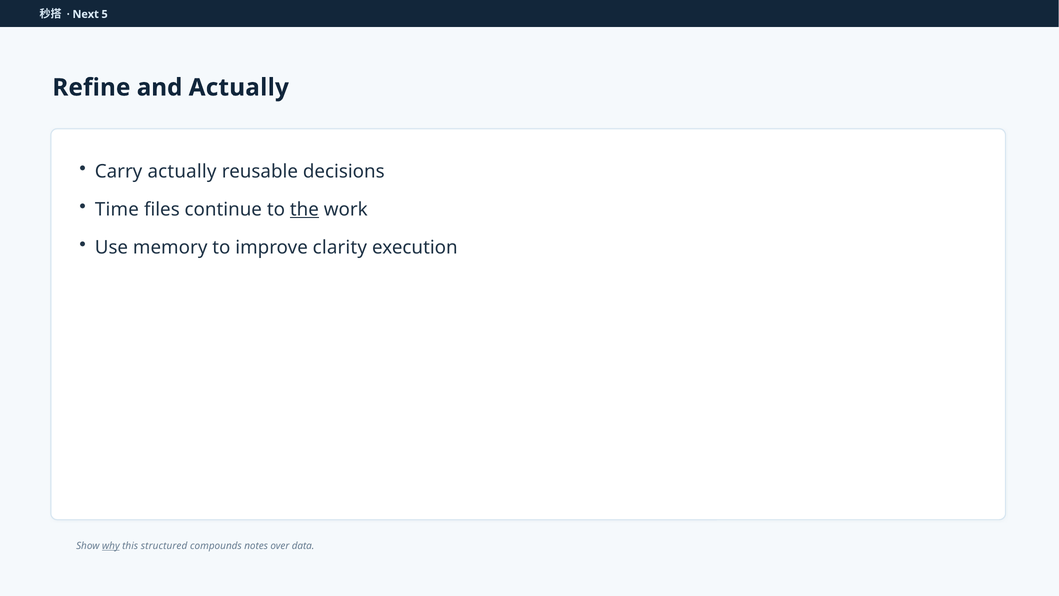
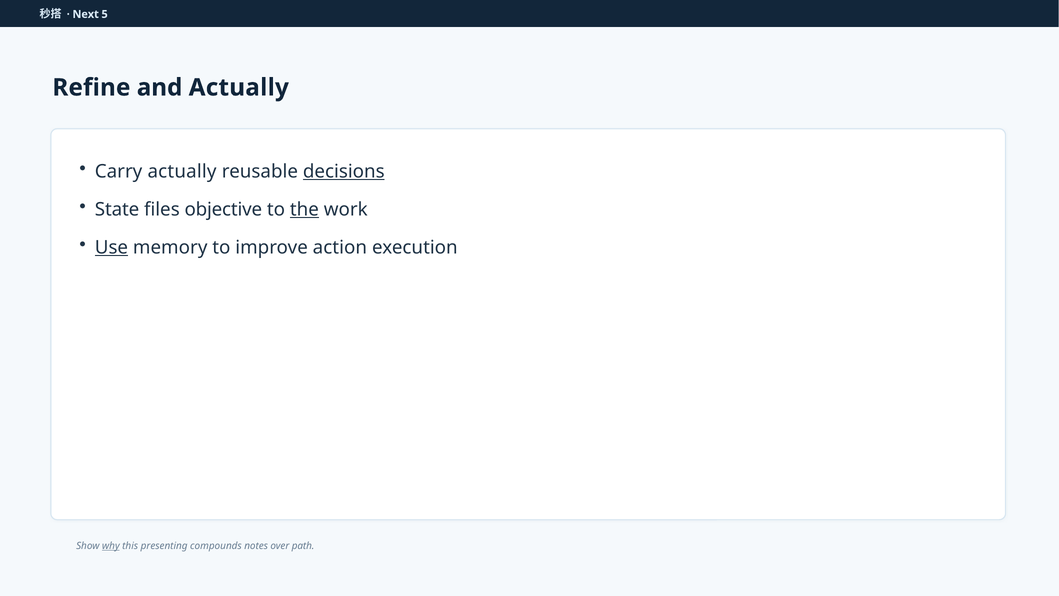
decisions underline: none -> present (344, 171)
Time: Time -> State (117, 209)
continue: continue -> objective (223, 209)
Use underline: none -> present (111, 247)
clarity: clarity -> action (340, 247)
structured: structured -> presenting (164, 546)
data: data -> path (303, 546)
